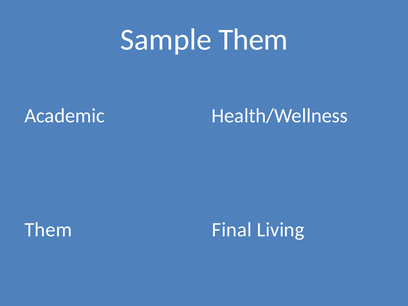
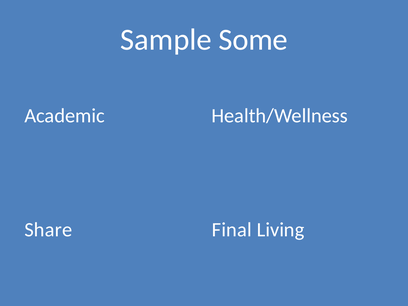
Sample Them: Them -> Some (253, 40)
Them: Them -> Share (48, 230)
